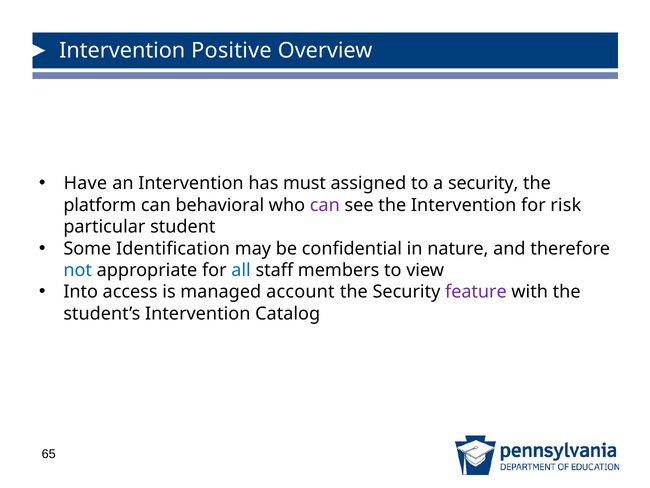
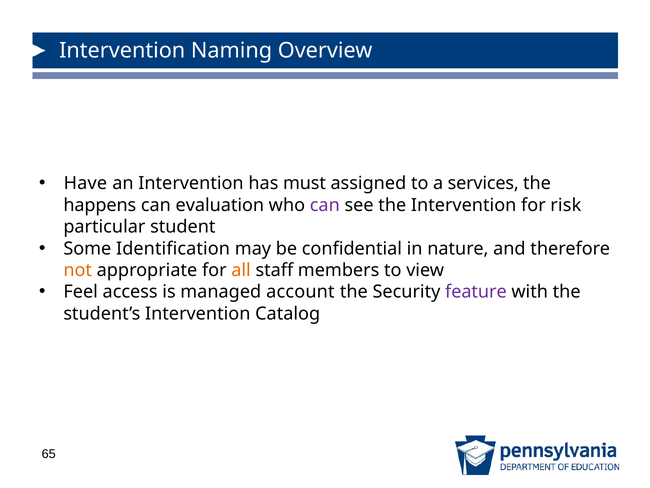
Positive: Positive -> Naming (232, 51)
a security: security -> services (483, 183)
platform: platform -> happens (100, 205)
behavioral: behavioral -> evaluation (220, 205)
not colour: blue -> orange (78, 270)
all colour: blue -> orange (241, 270)
Into: Into -> Feel (81, 292)
